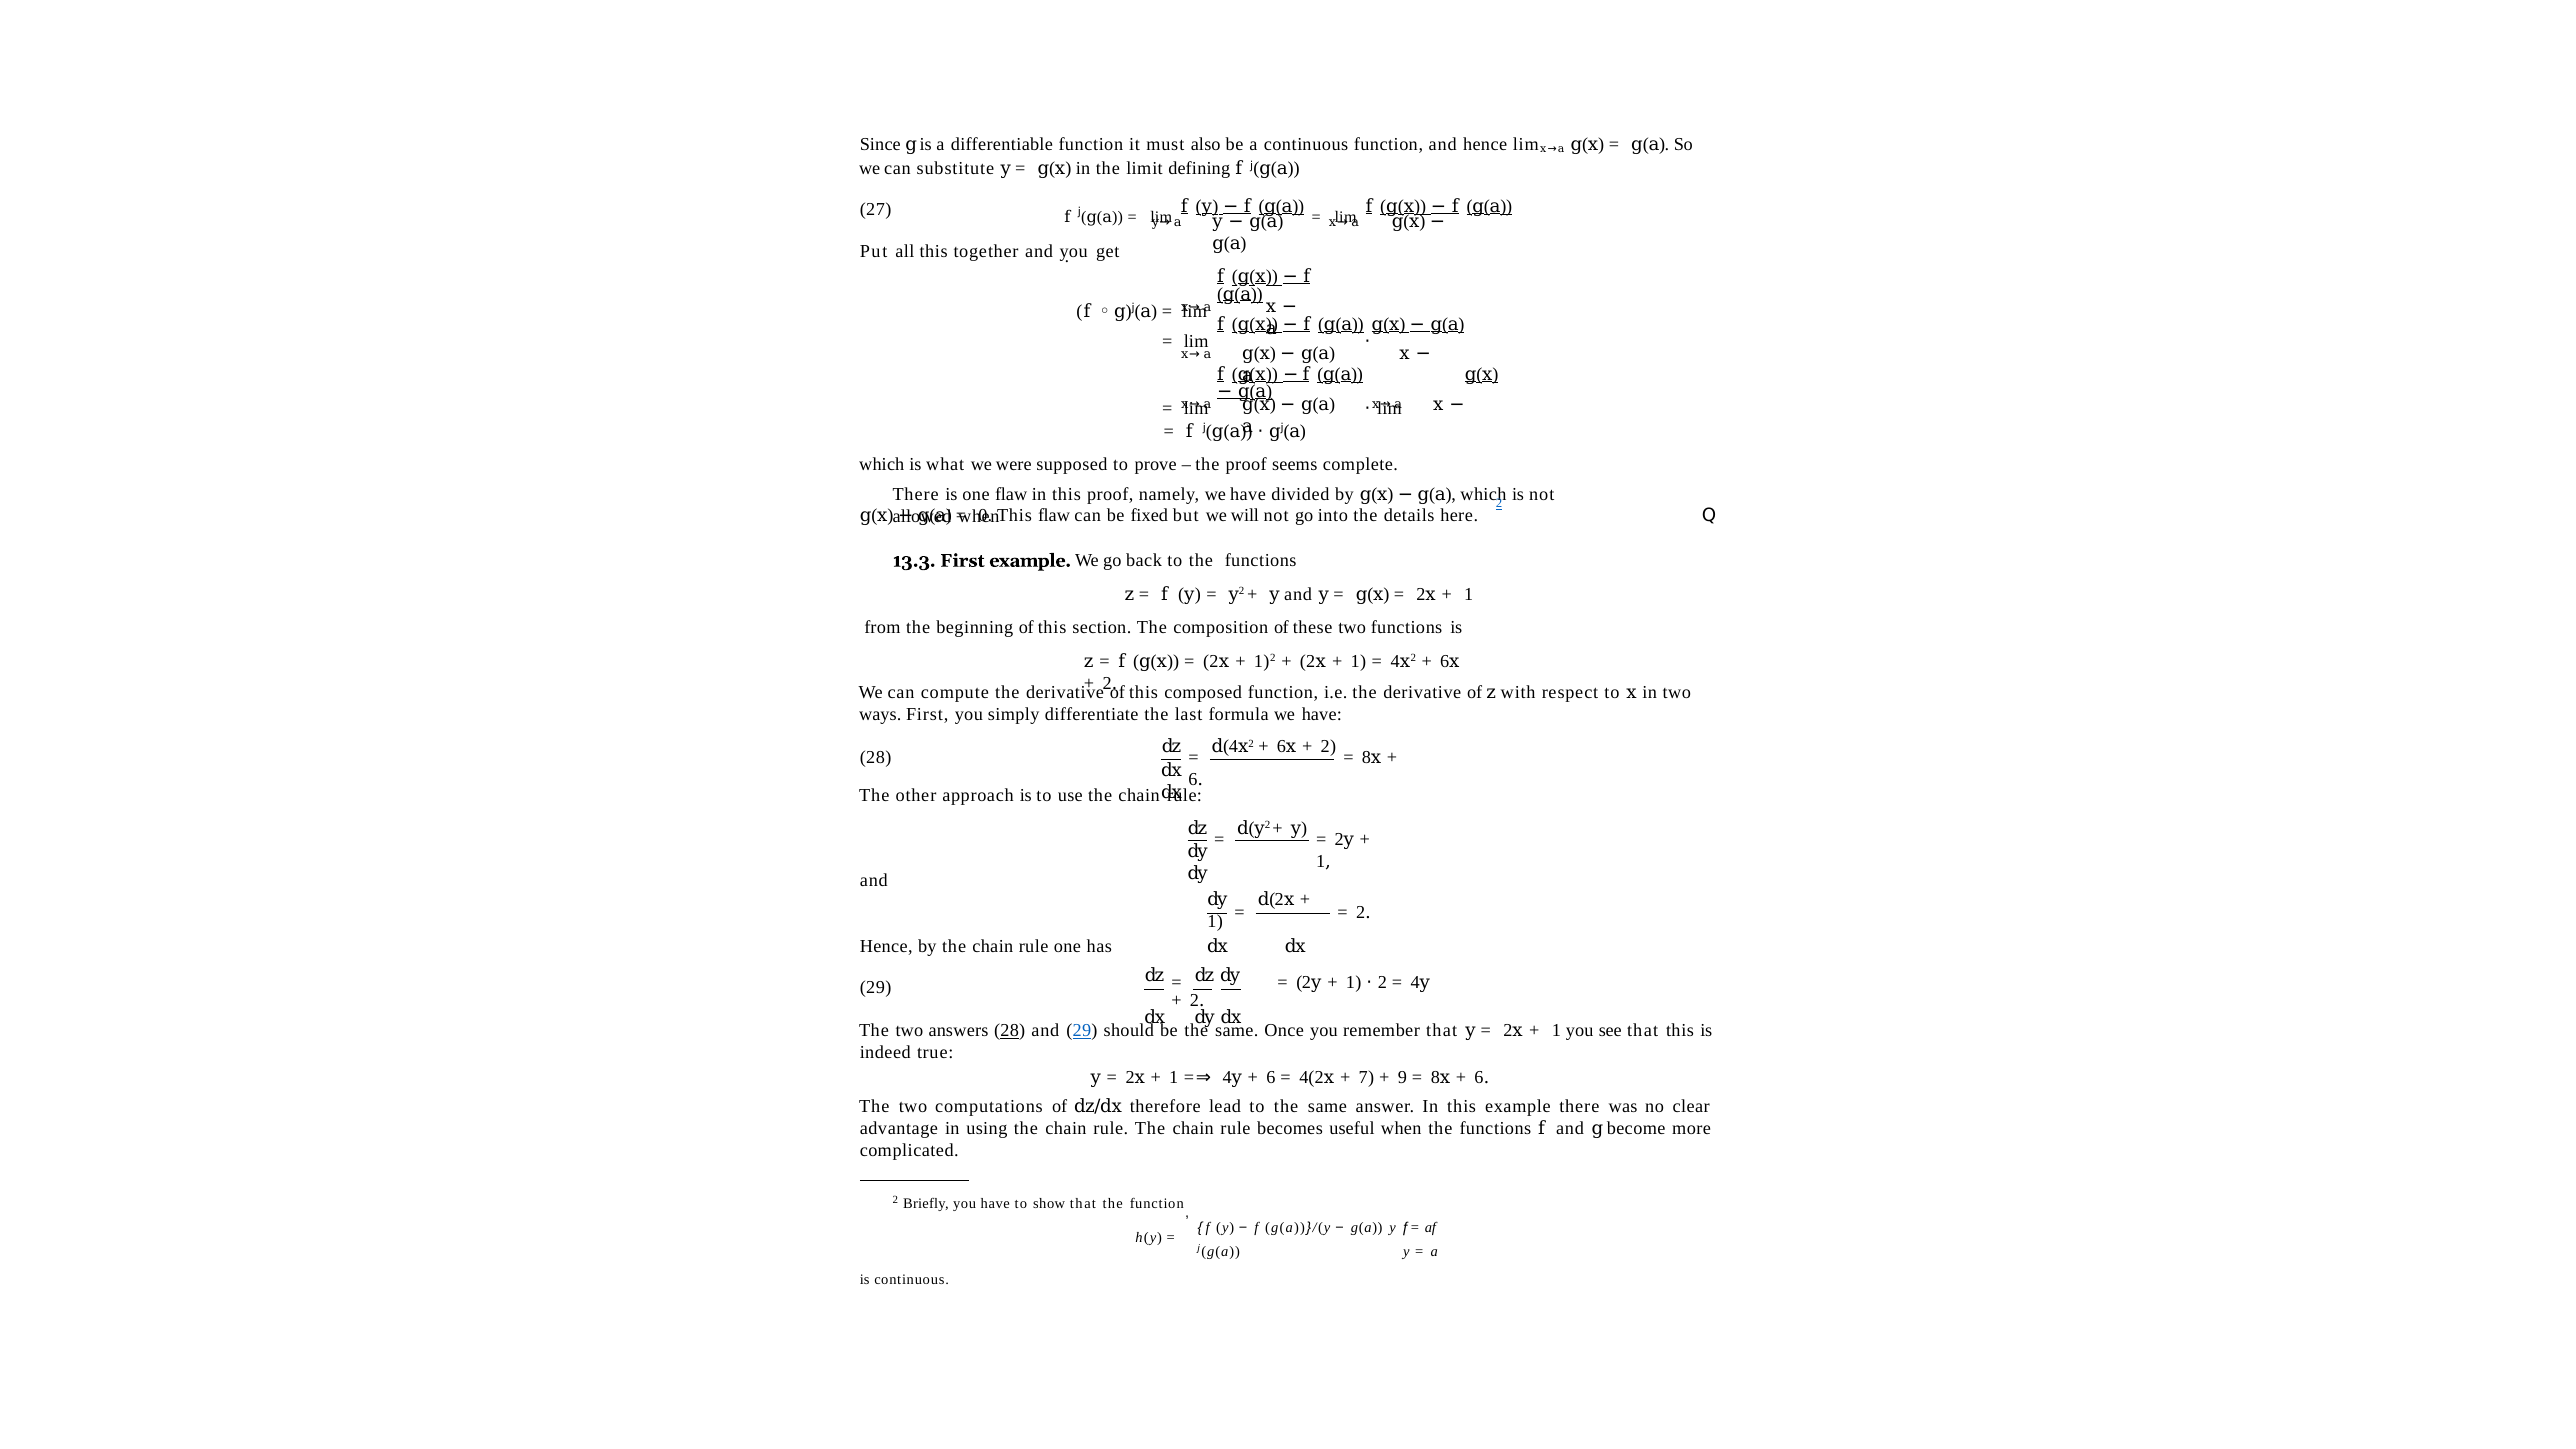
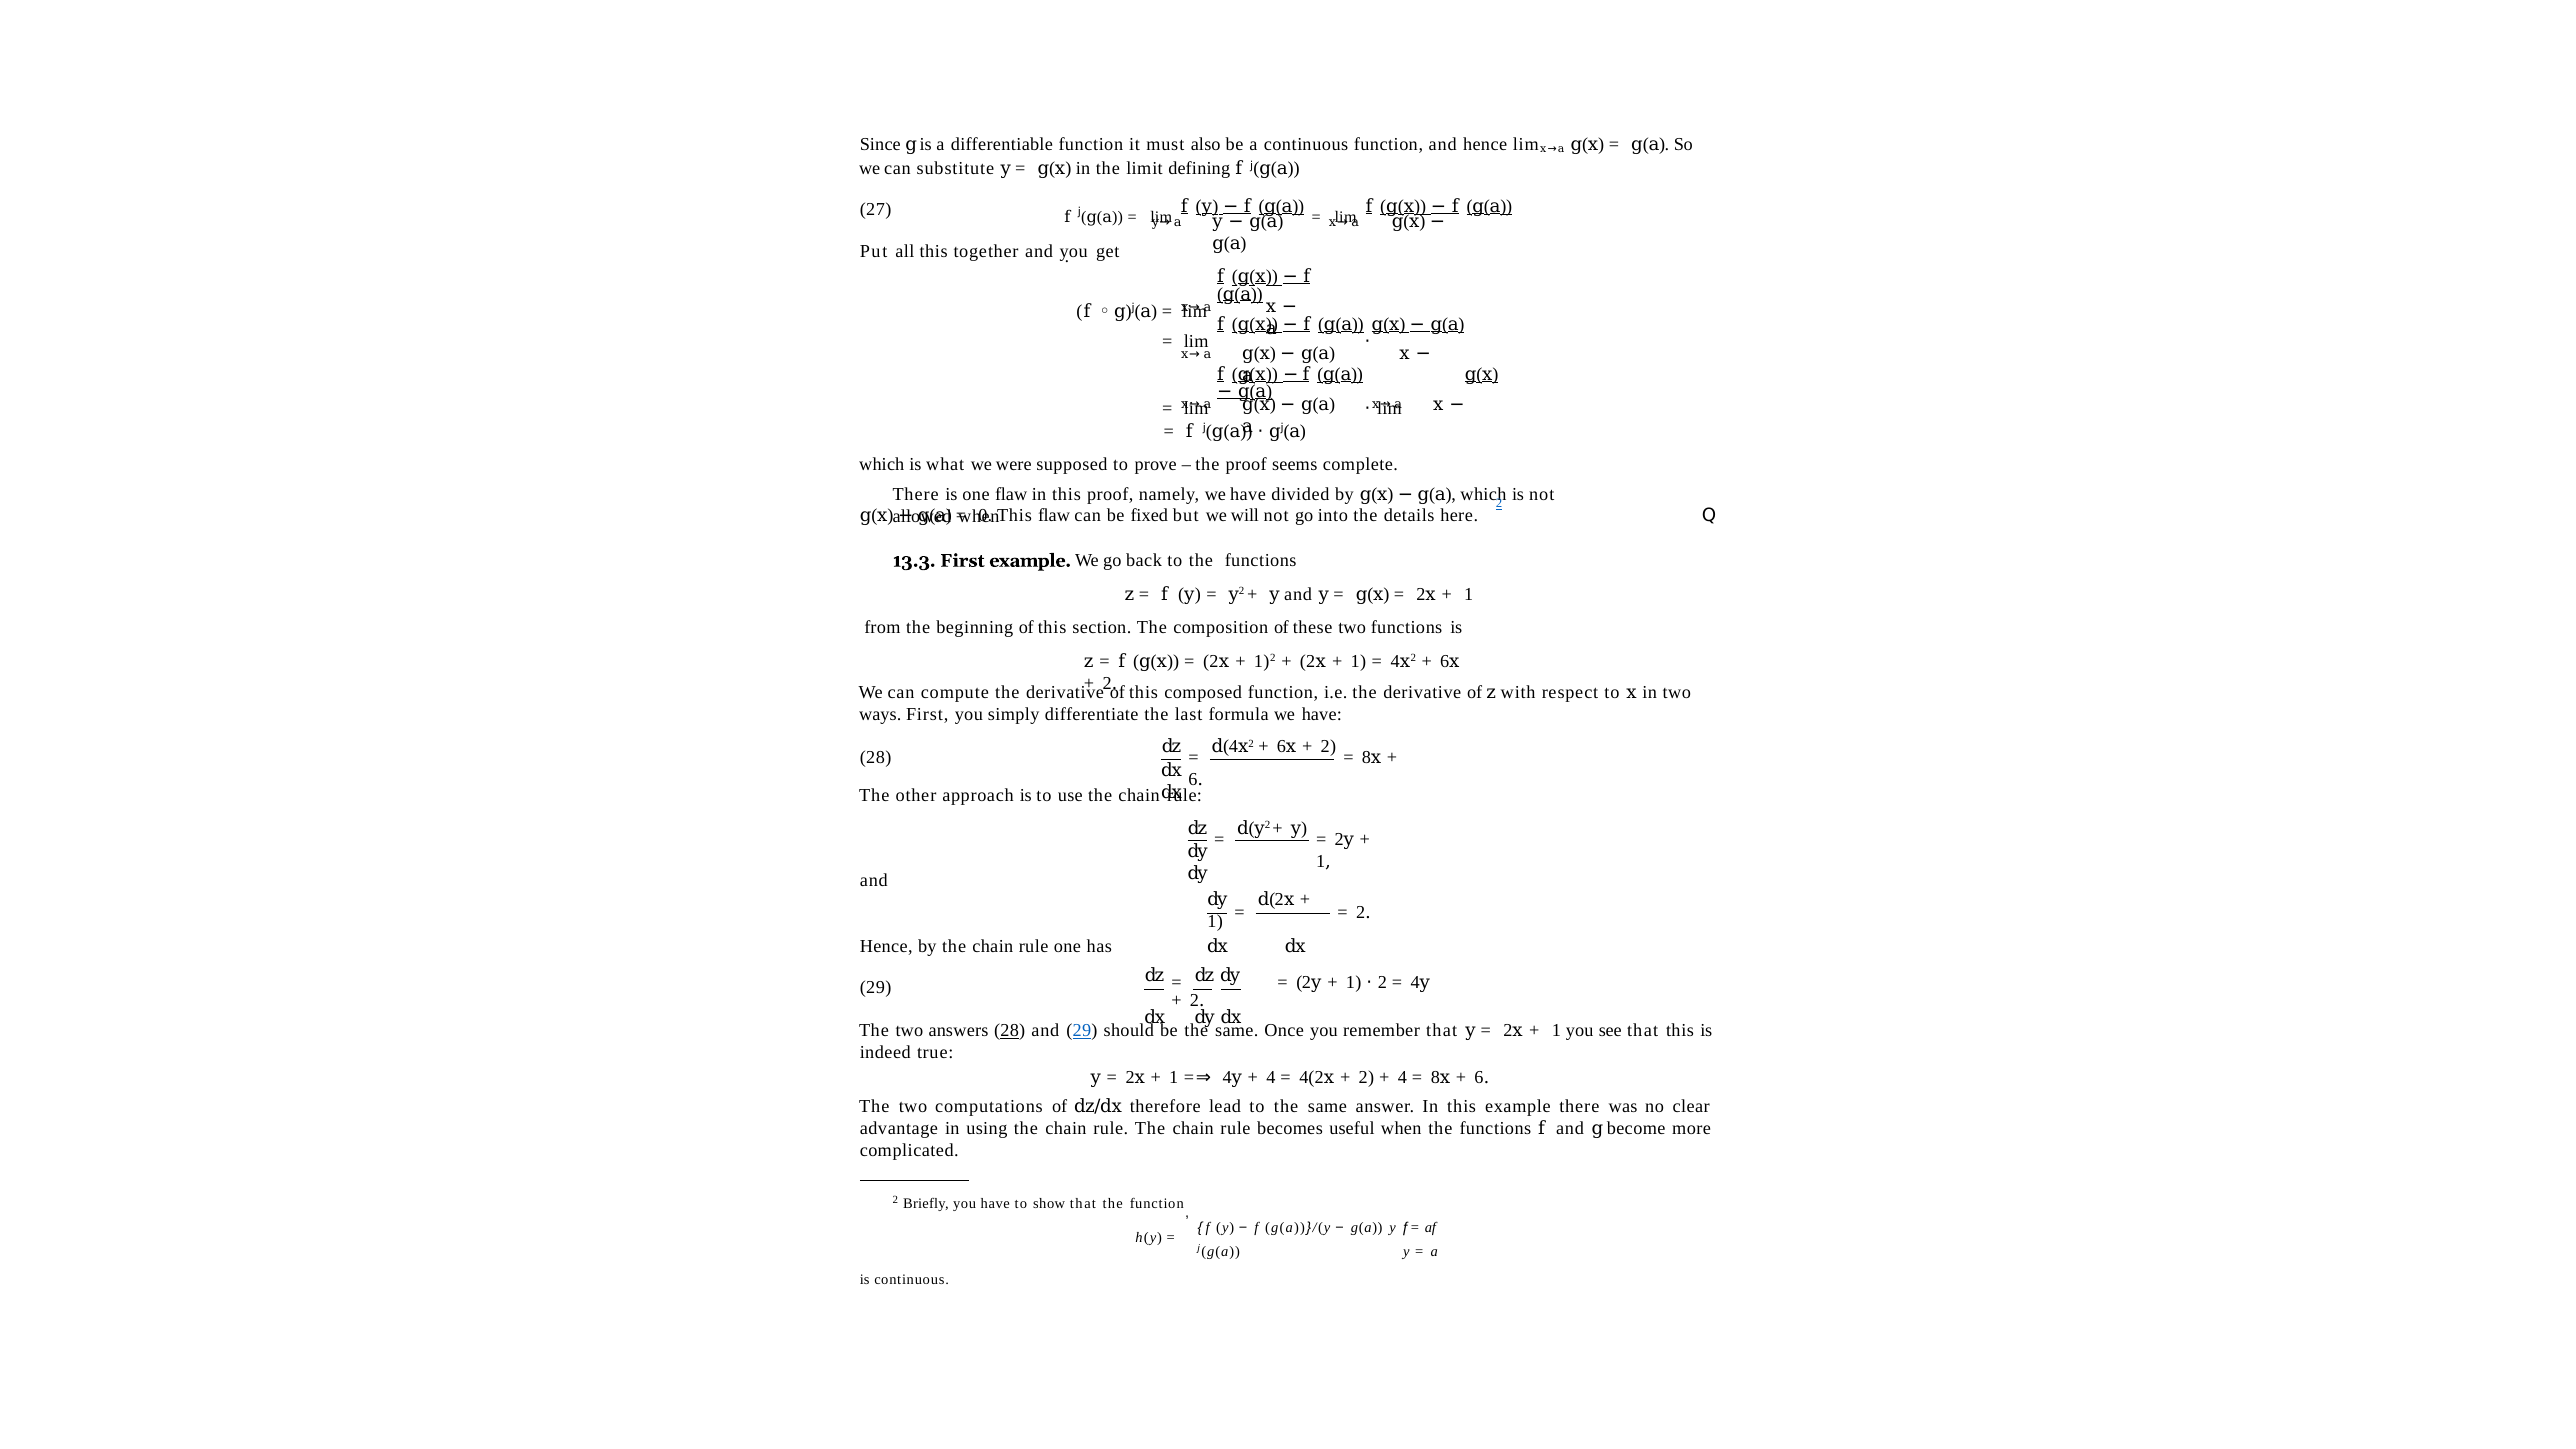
6: 6 -> 4 (1271, 1077)
7: 7 -> 2 (1366, 1077)
9: 9 -> 4 (1402, 1077)
